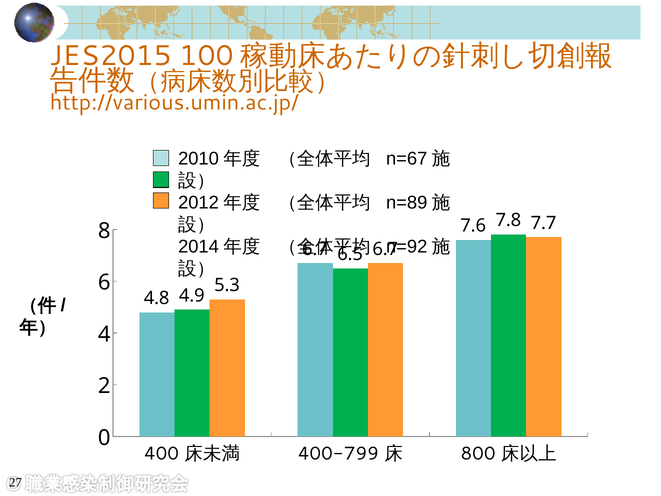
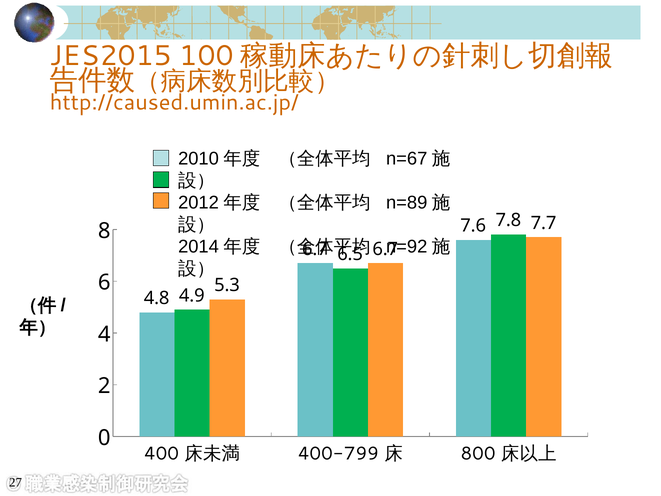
http://various.umin.ac.jp/: http://various.umin.ac.jp/ -> http://caused.umin.ac.jp/ (174, 103)
